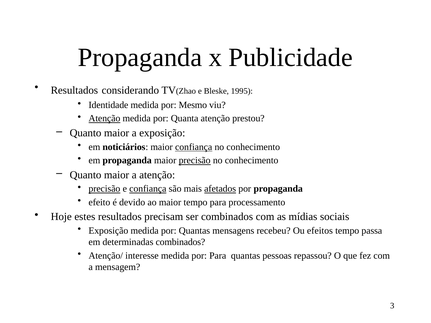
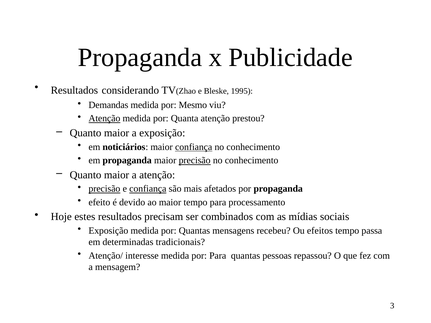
Identidade: Identidade -> Demandas (108, 105)
afetados underline: present -> none (220, 189)
determinadas combinados: combinados -> tradicionais (180, 242)
